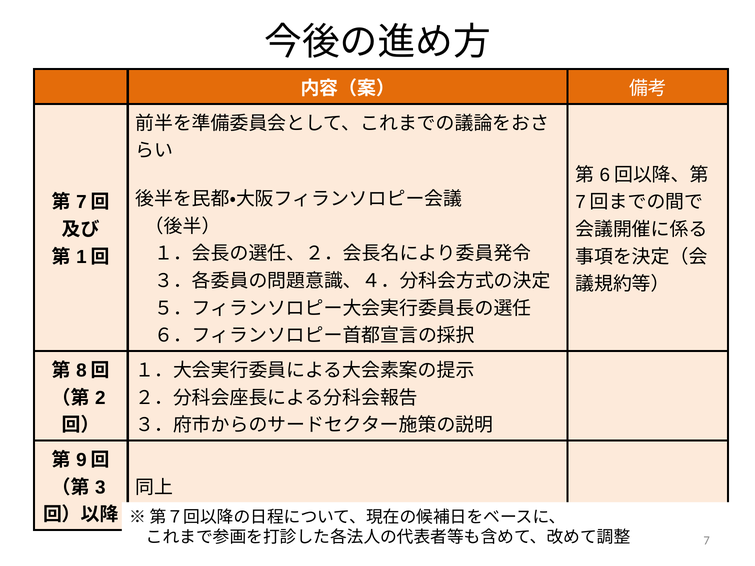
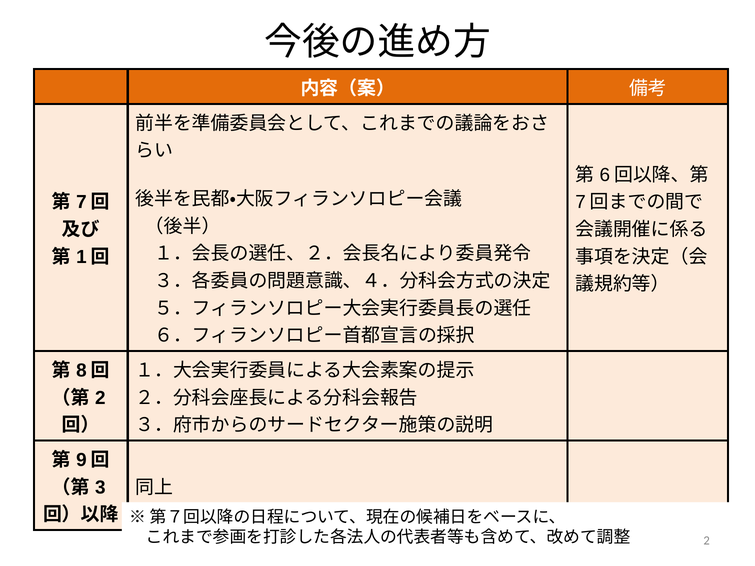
7: 7 -> 2 (707, 541)
